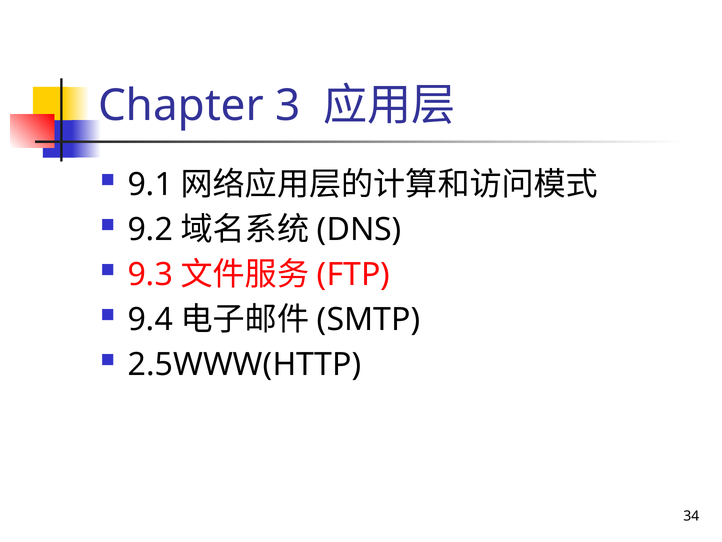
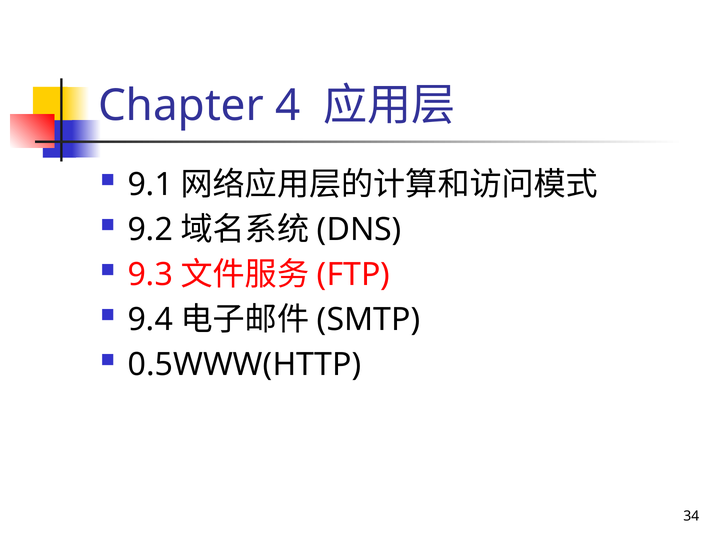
3: 3 -> 4 (288, 105)
2.5WWW(HTTP: 2.5WWW(HTTP -> 0.5WWW(HTTP (245, 364)
